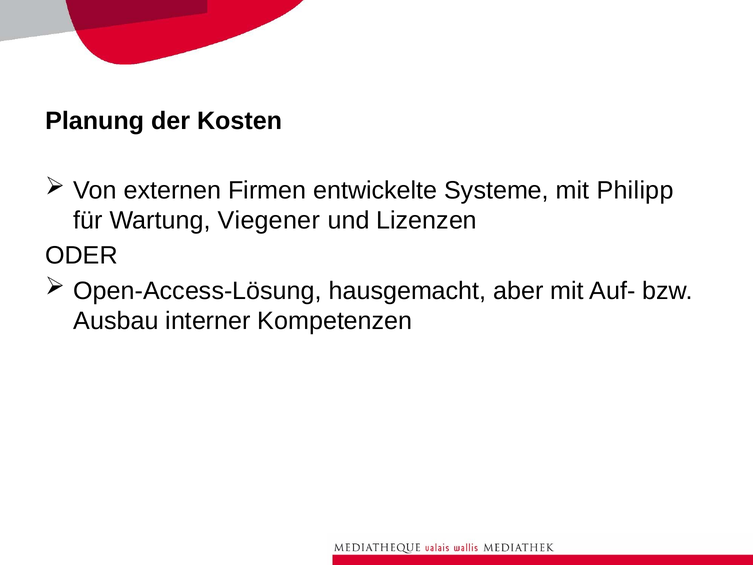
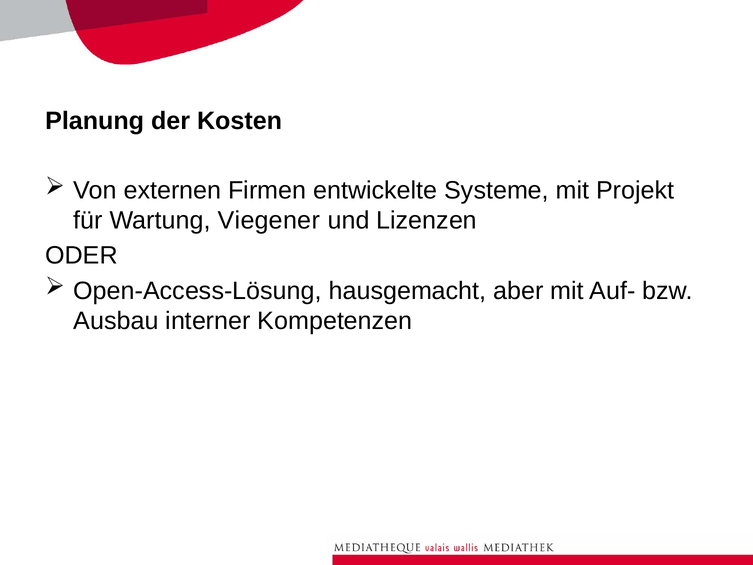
Philipp: Philipp -> Projekt (635, 190)
